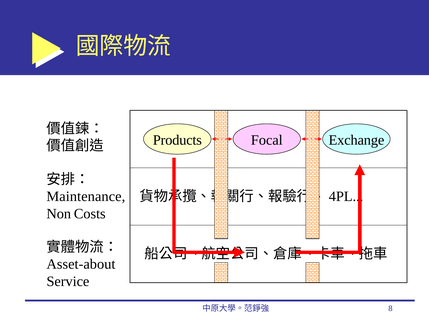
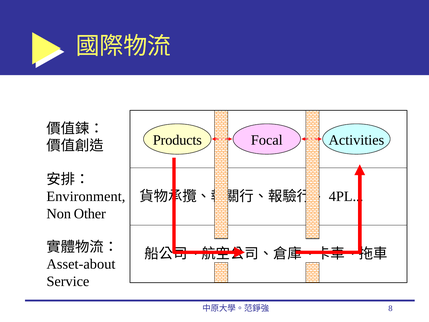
Exchange: Exchange -> Activities (356, 140)
Maintenance: Maintenance -> Environment (86, 196)
Costs: Costs -> Other (90, 213)
